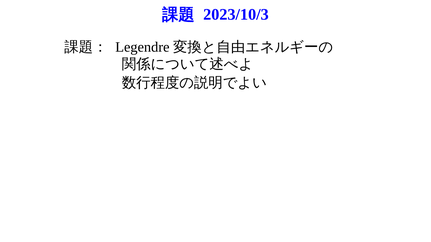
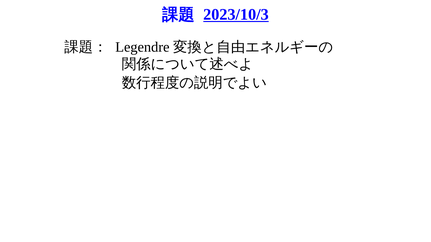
2023/10/3 underline: none -> present (236, 15)
